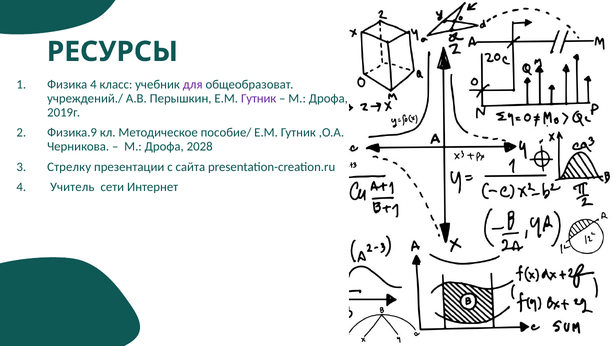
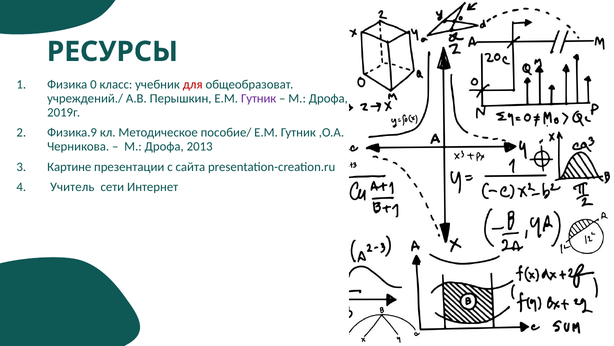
Физика 4: 4 -> 0 (93, 85)
для colour: purple -> red (193, 85)
2028: 2028 -> 2013 (200, 146)
Стрелку: Стрелку -> Картине (69, 167)
